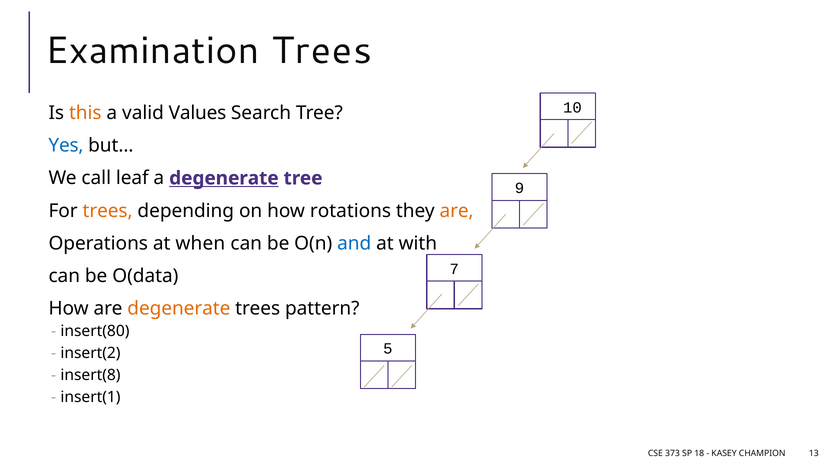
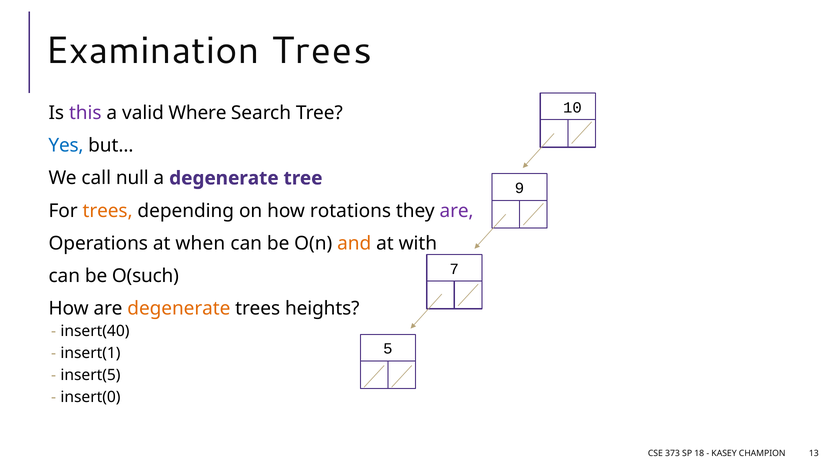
this colour: orange -> purple (85, 113)
Values: Values -> Where (198, 113)
leaf: leaf -> null (132, 178)
degenerate underline: present -> none (224, 178)
are colour: orange -> purple (457, 211)
and colour: blue -> orange (354, 244)
O(data: O(data -> O(such (145, 276)
pattern: pattern -> heights (322, 309)
insert(80: insert(80 -> insert(40 (95, 331)
insert(2: insert(2 -> insert(1 (90, 353)
insert(8: insert(8 -> insert(5 (90, 375)
insert(1: insert(1 -> insert(0 (90, 397)
